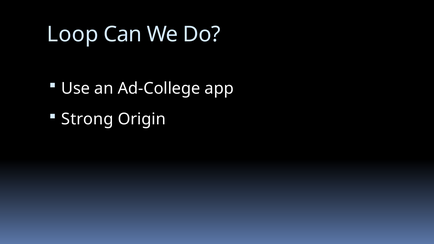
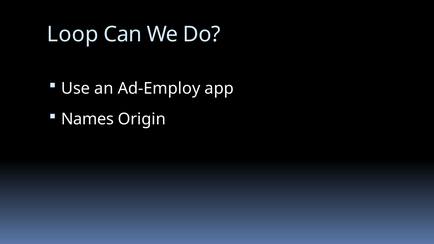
Ad-College: Ad-College -> Ad-Employ (159, 88)
Strong: Strong -> Names (88, 119)
